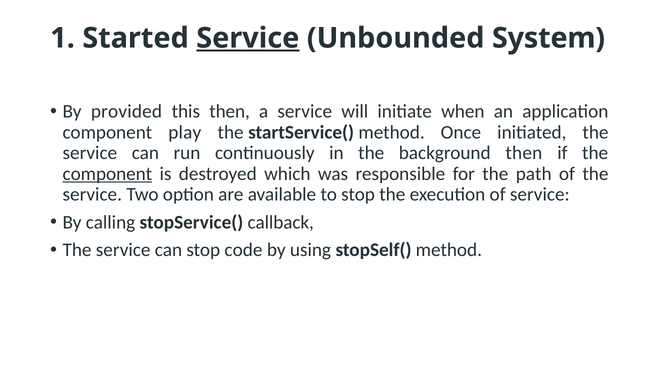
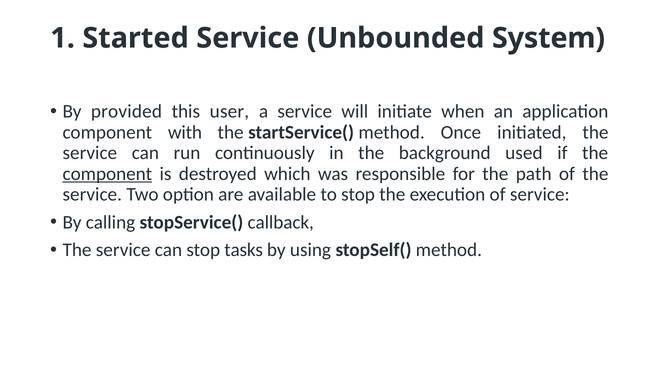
Service underline: present -> none (248, 38)
this then: then -> user (229, 111)
play: play -> with (185, 132)
background then: then -> used (524, 153)
code: code -> tasks (244, 250)
